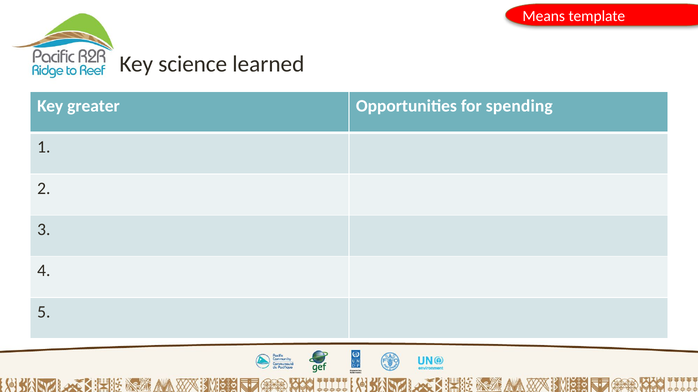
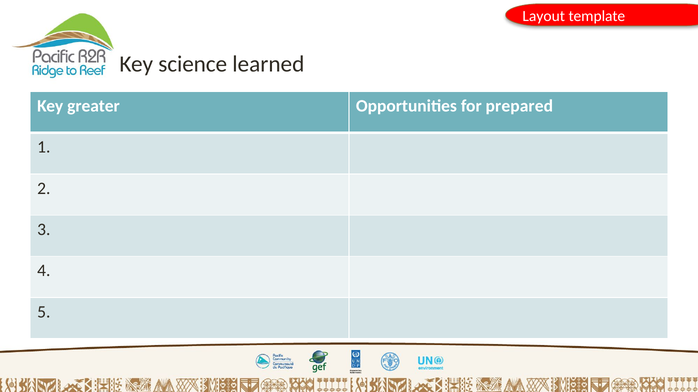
Means: Means -> Layout (544, 16)
spending: spending -> prepared (519, 106)
